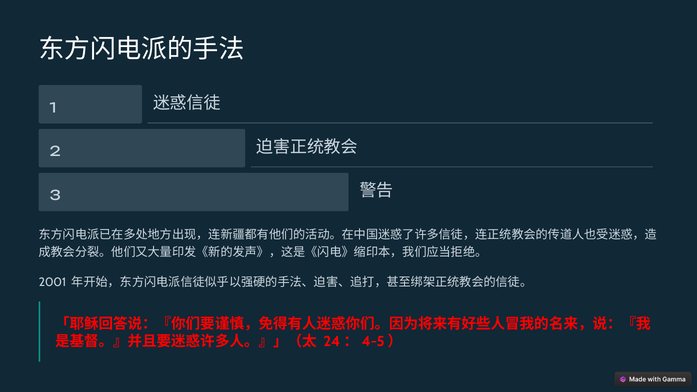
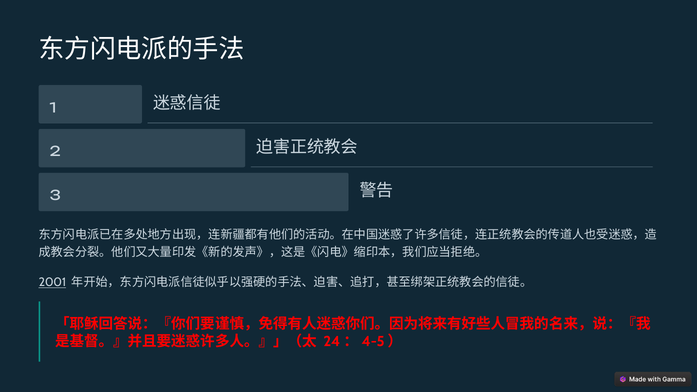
2001 underline: none -> present (52, 283)
